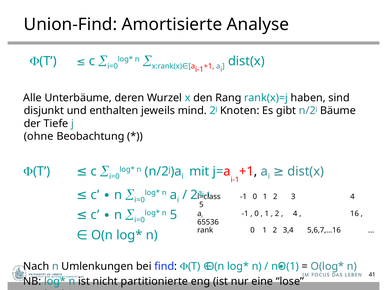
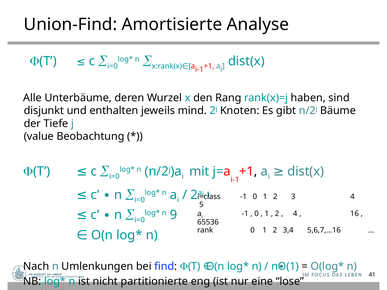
ohne: ohne -> value (39, 137)
n 5: 5 -> 9 (174, 215)
